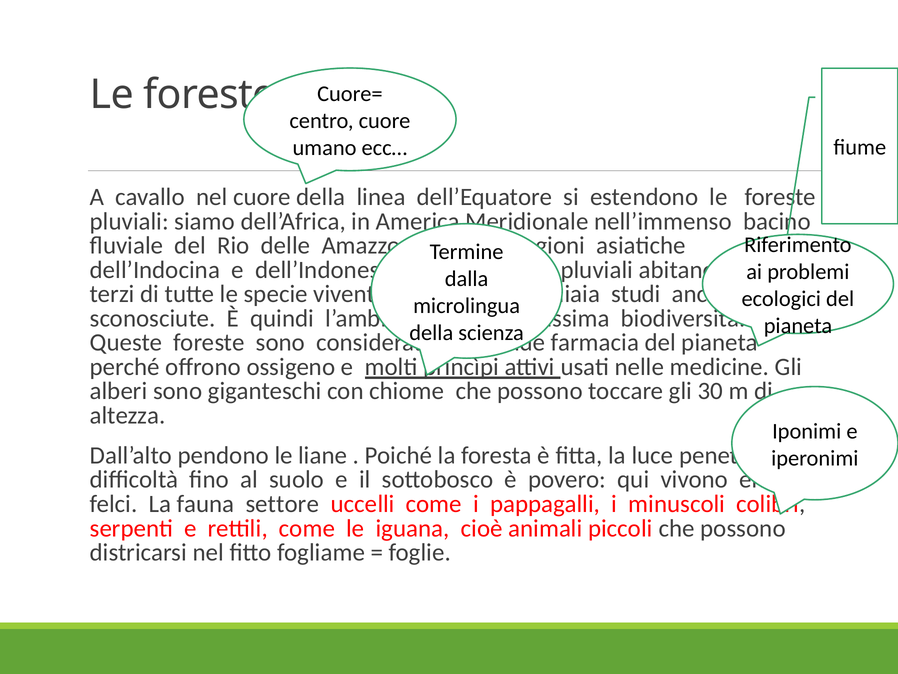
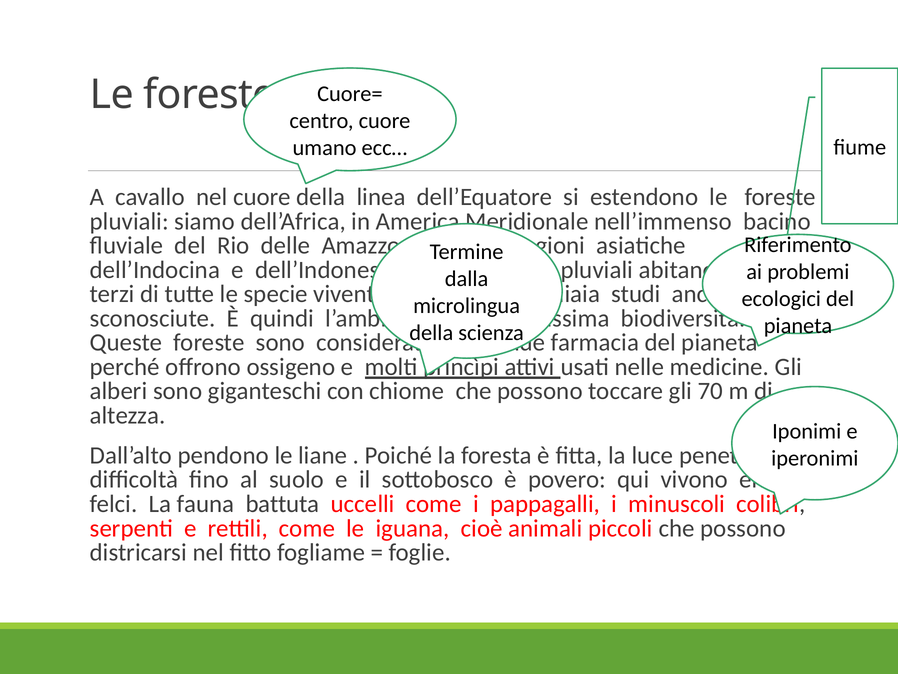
30: 30 -> 70 (710, 391)
settore: settore -> battuta (282, 504)
